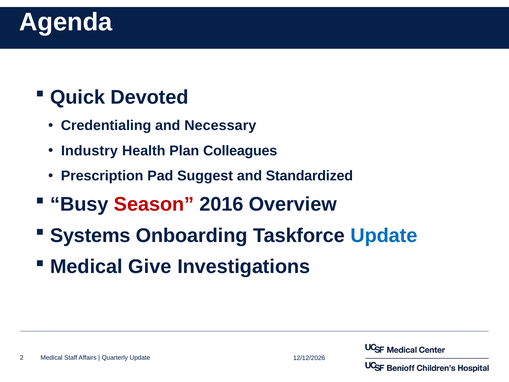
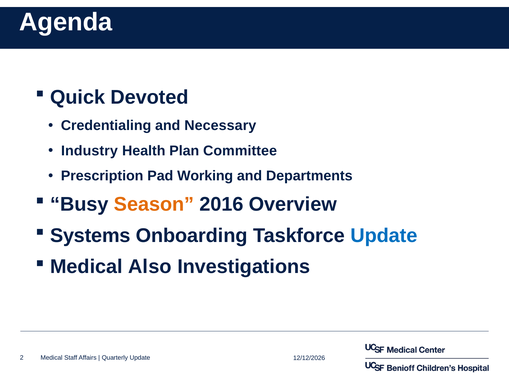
Colleagues: Colleagues -> Committee (240, 151)
Suggest: Suggest -> Working (205, 176)
Standardized: Standardized -> Departments (309, 176)
Season colour: red -> orange (154, 204)
Give: Give -> Also (150, 267)
